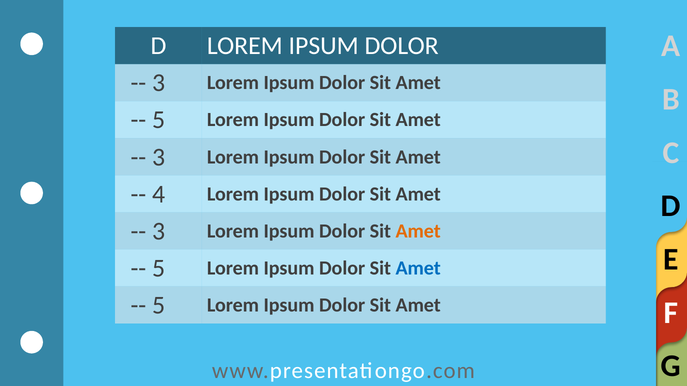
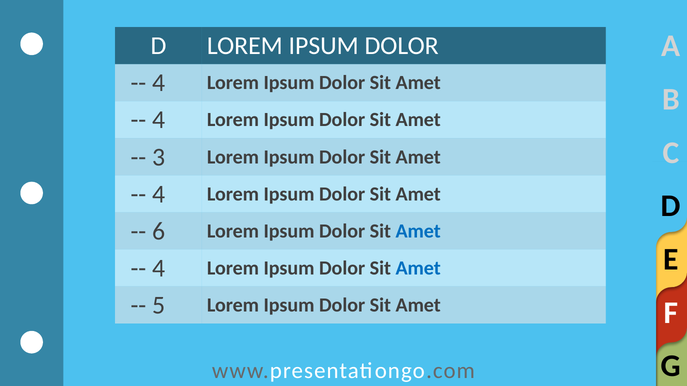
3: 3 -> 4 (159, 83)
5: 5 -> 4 (159, 120)
3: 3 -> 6 (159, 231)
Amet colour: orange -> blue (418, 231)
5: 5 -> 4 (159, 268)
